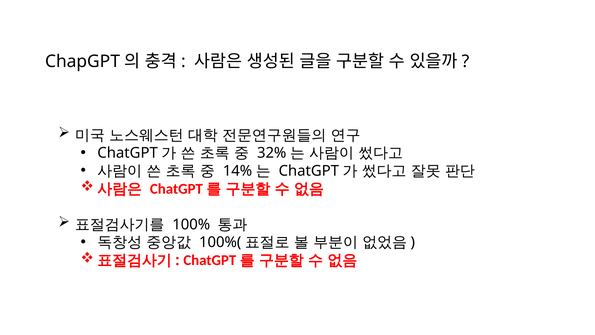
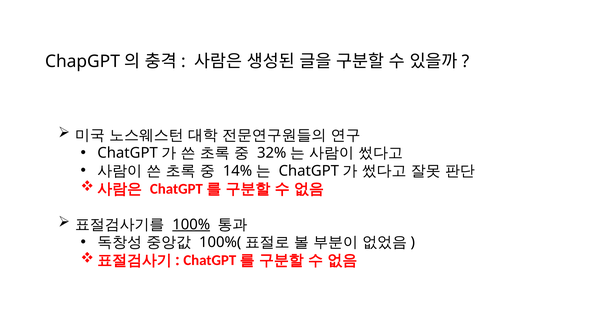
100% underline: none -> present (191, 224)
